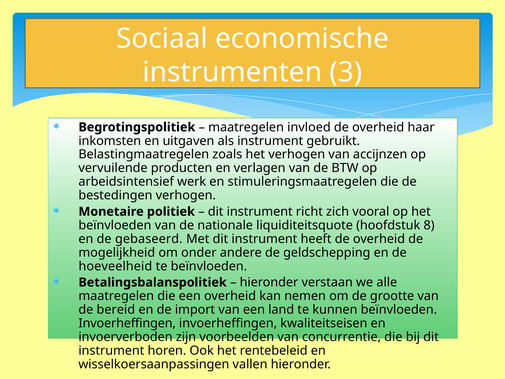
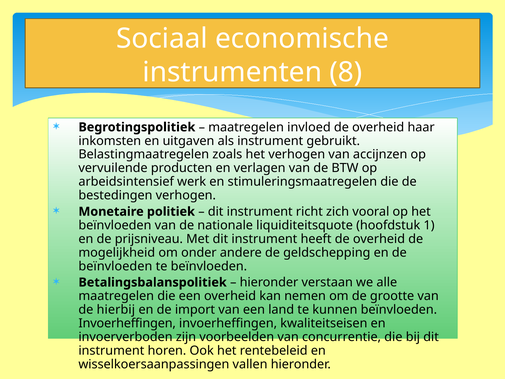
3: 3 -> 8 (346, 72)
8: 8 -> 1 (429, 225)
gebaseerd: gebaseerd -> prijsniveau (149, 239)
hoeveelheid: hoeveelheid -> beïnvloeden (115, 266)
bereid: bereid -> hierbij (116, 309)
